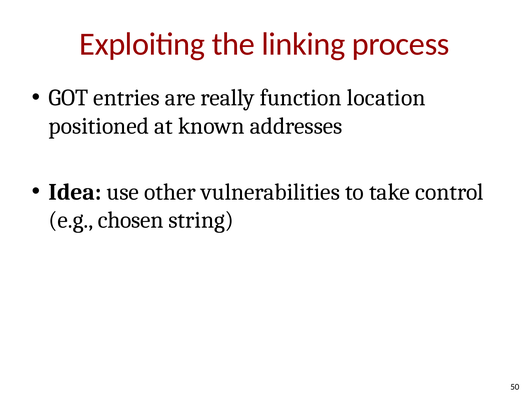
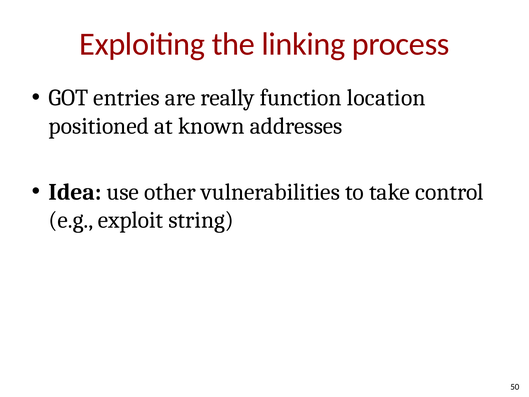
chosen: chosen -> exploit (130, 220)
